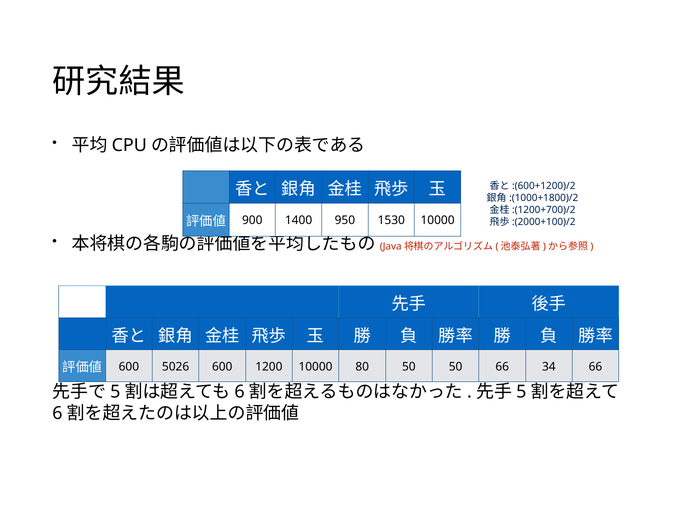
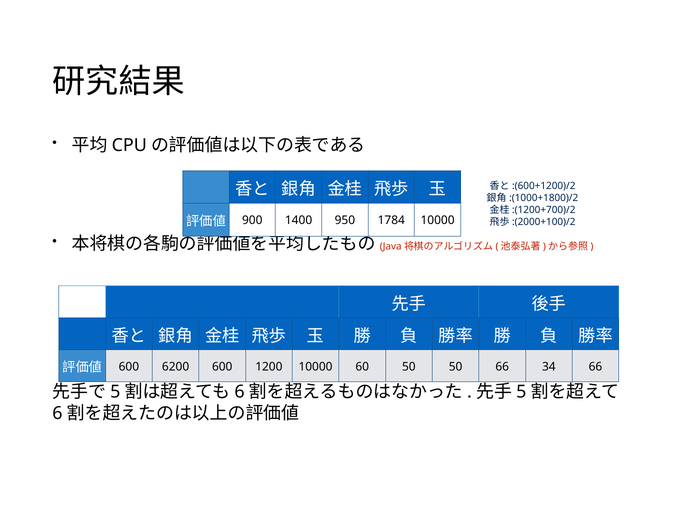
1530: 1530 -> 1784 (391, 220)
5026: 5026 -> 6200 (176, 366)
80: 80 -> 60 (362, 366)
